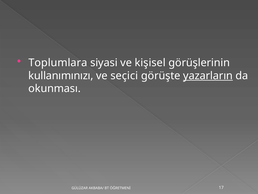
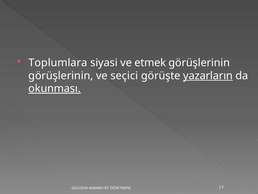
kişisel: kişisel -> etmek (150, 63)
kullanımınızı: kullanımınızı -> görüşlerinin (61, 75)
okunması underline: none -> present (55, 88)
